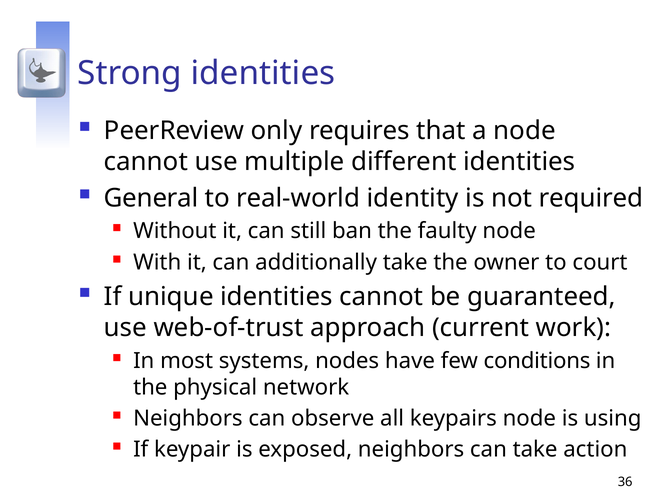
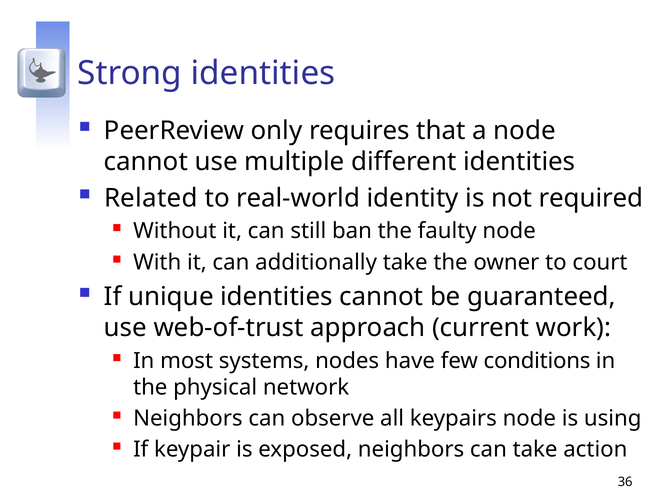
General: General -> Related (151, 198)
